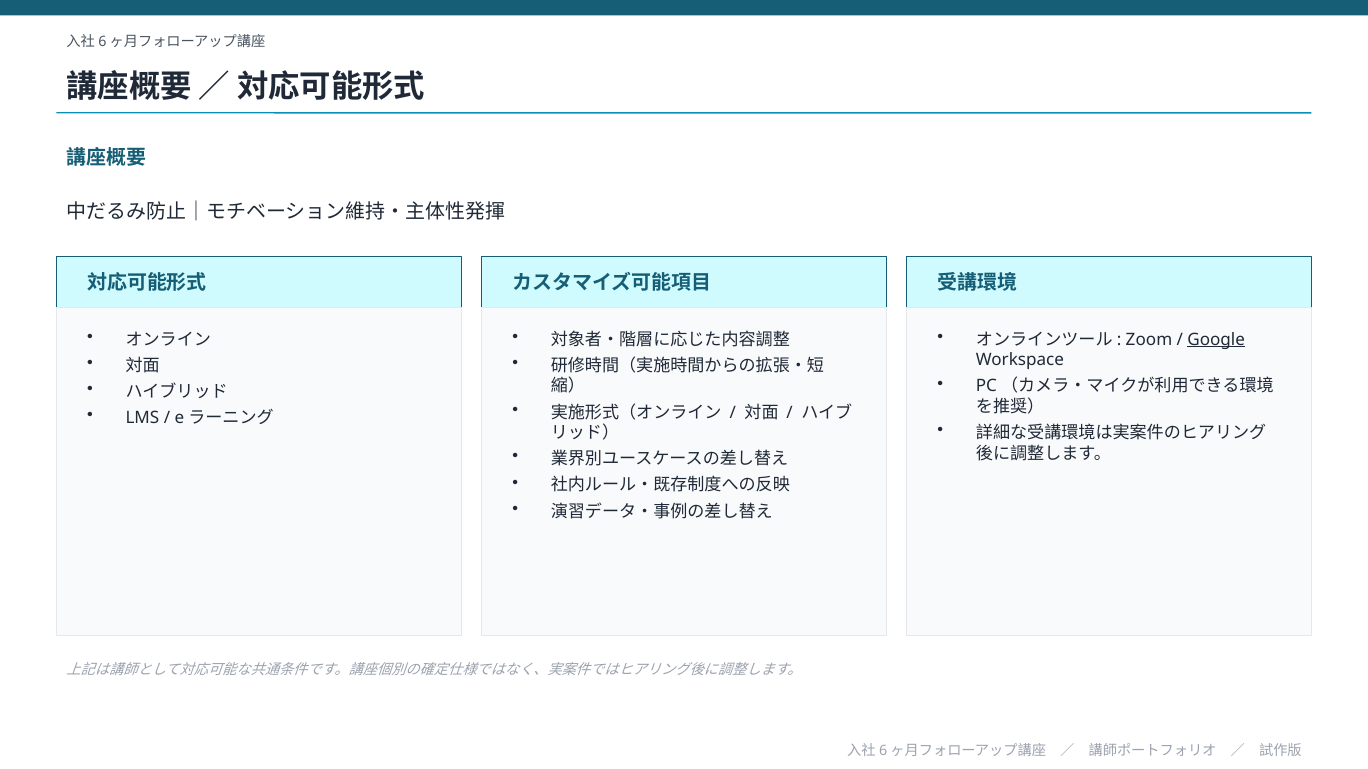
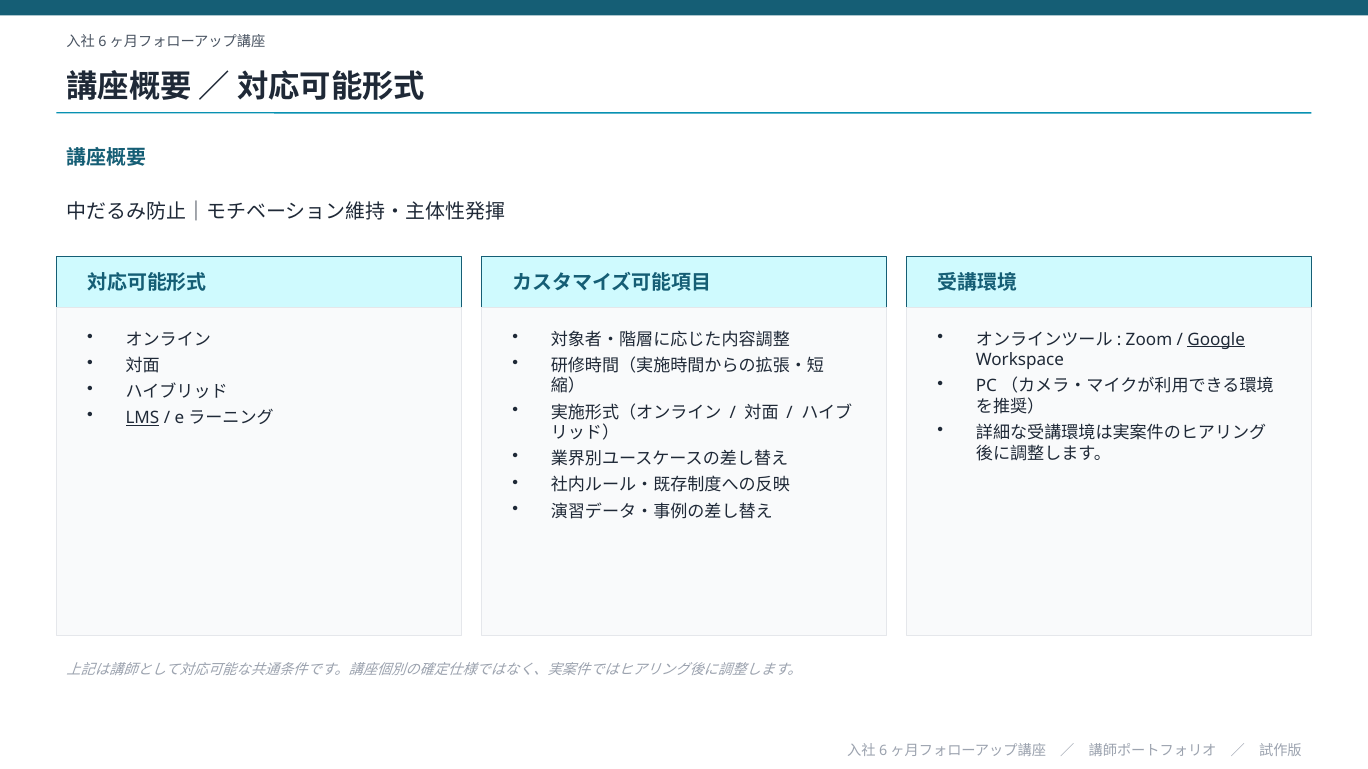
LMS underline: none -> present (142, 418)
